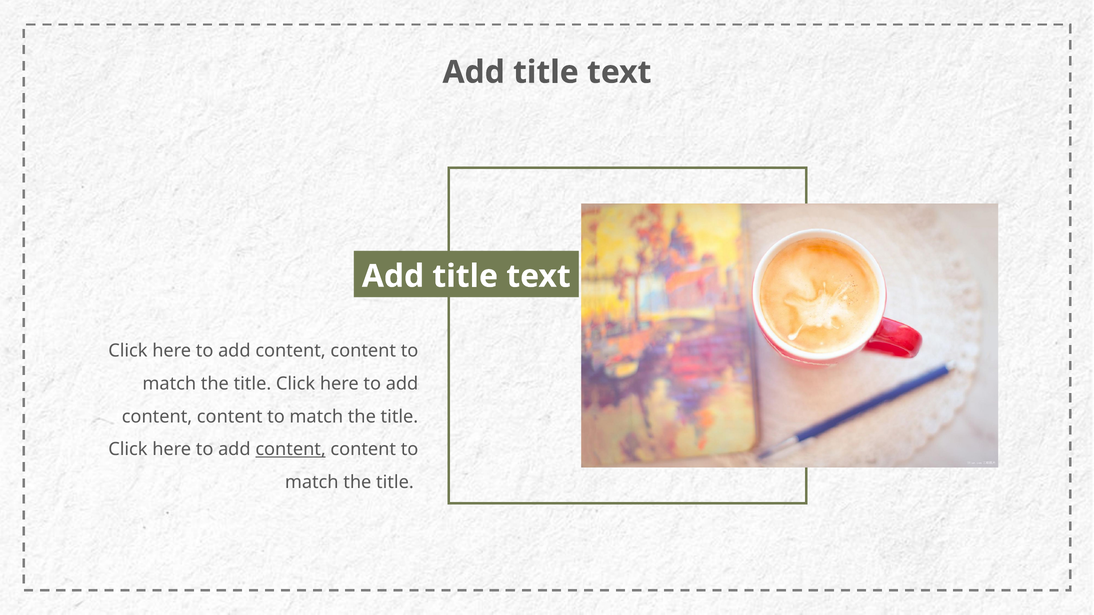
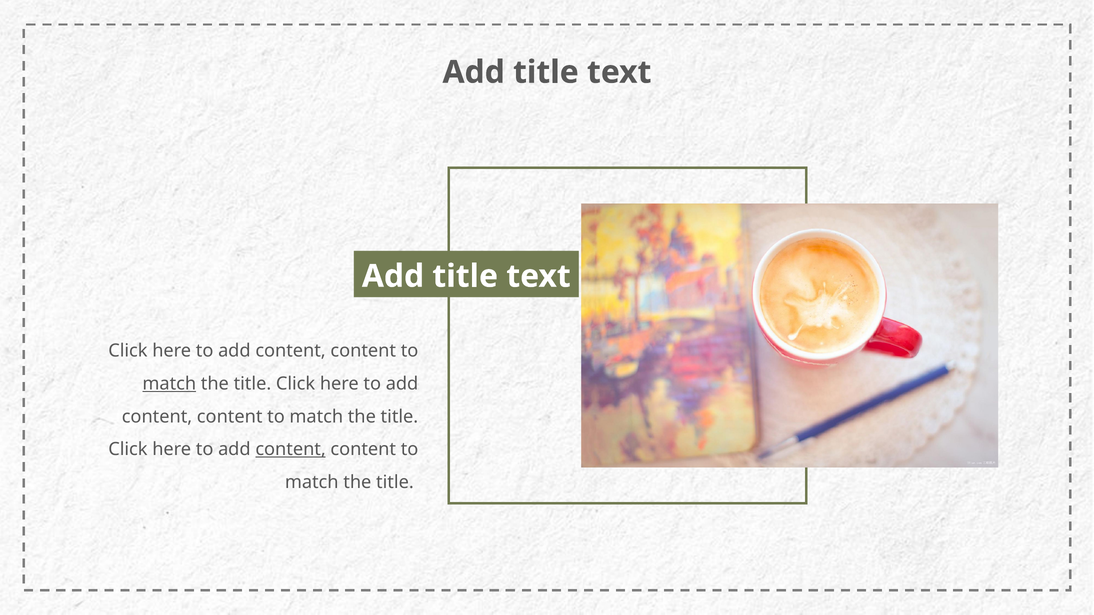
match underline: none -> present (169, 384)
